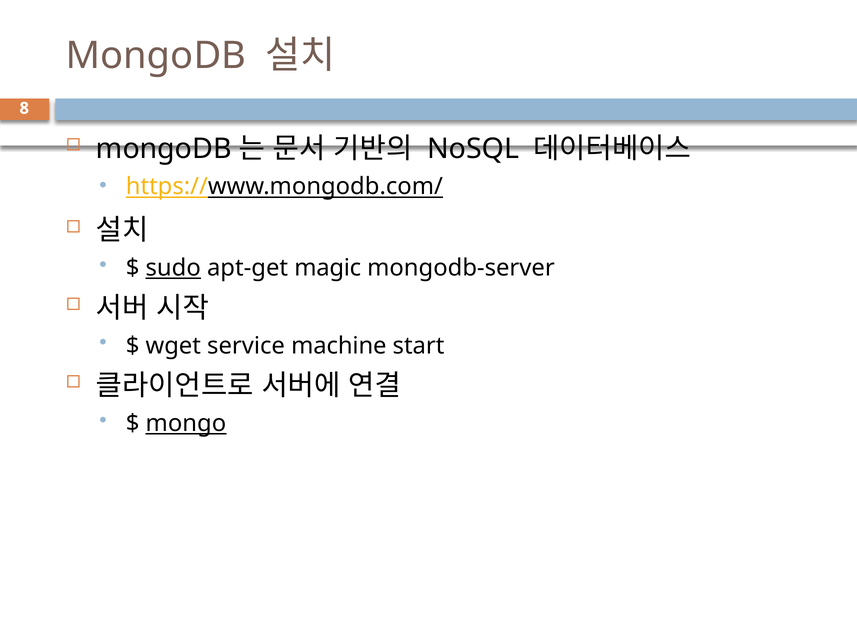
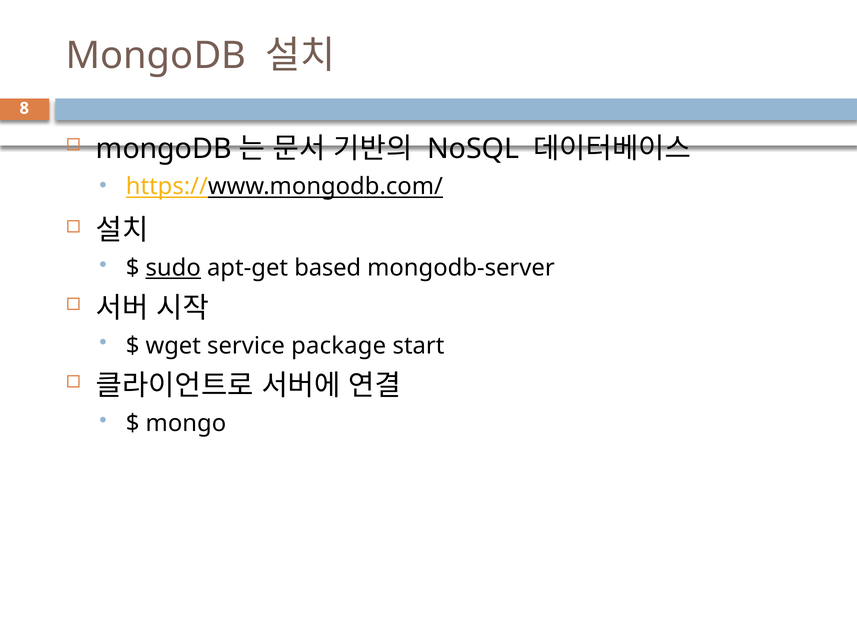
magic: magic -> based (328, 268)
machine: machine -> package (339, 346)
mongo underline: present -> none (186, 424)
